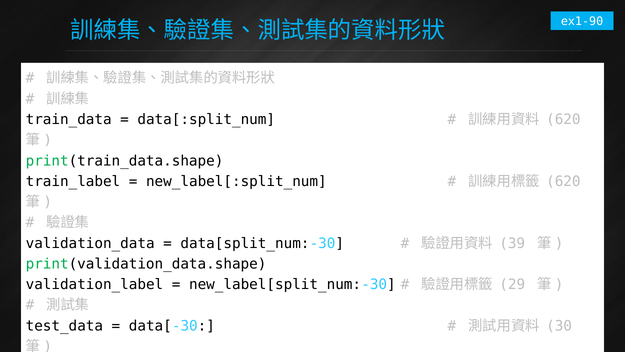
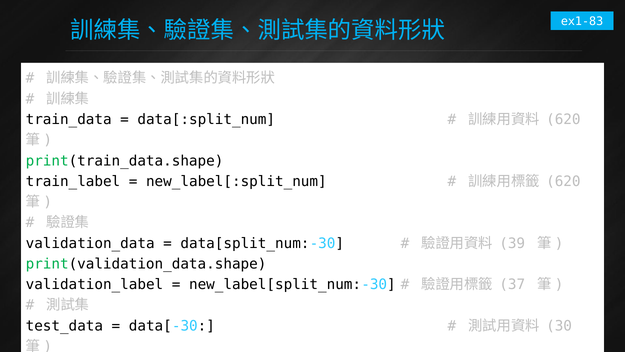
ex1-90: ex1-90 -> ex1-83 (582, 21)
29: 29 -> 37 (512, 284)
